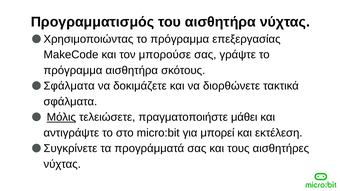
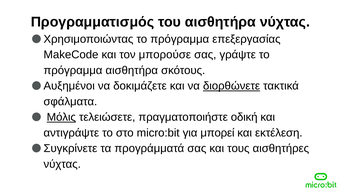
Σφάλματα: Σφάλματα -> Αυξημένοι (69, 86)
διορθώνετε underline: none -> present (232, 86)
μάθει: μάθει -> οδική (244, 117)
